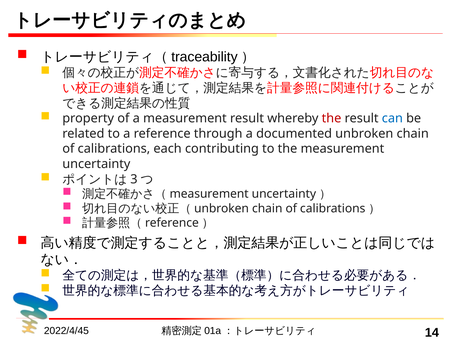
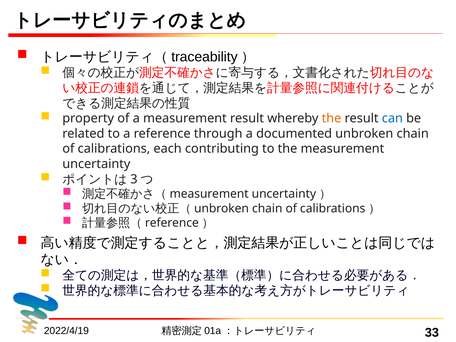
the colour: red -> orange (332, 118)
2022/4/45: 2022/4/45 -> 2022/4/19 (66, 331)
14: 14 -> 33 (432, 333)
